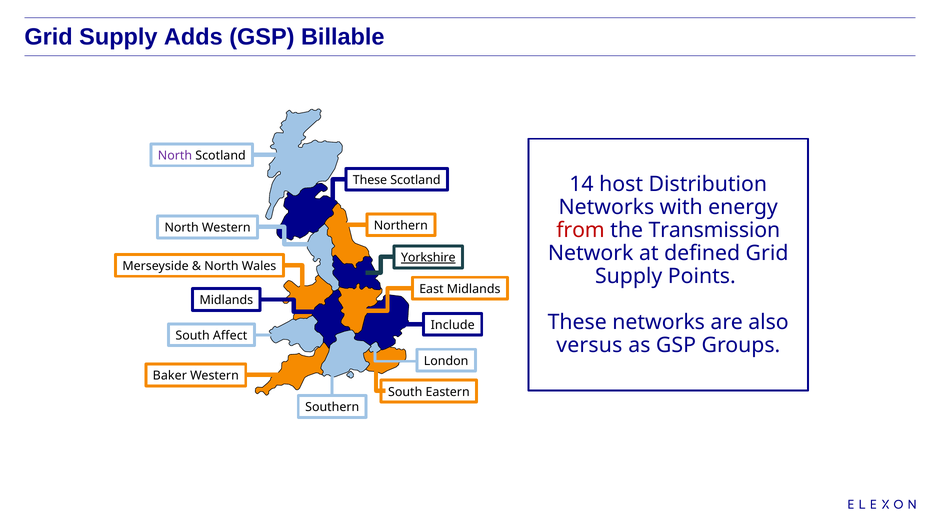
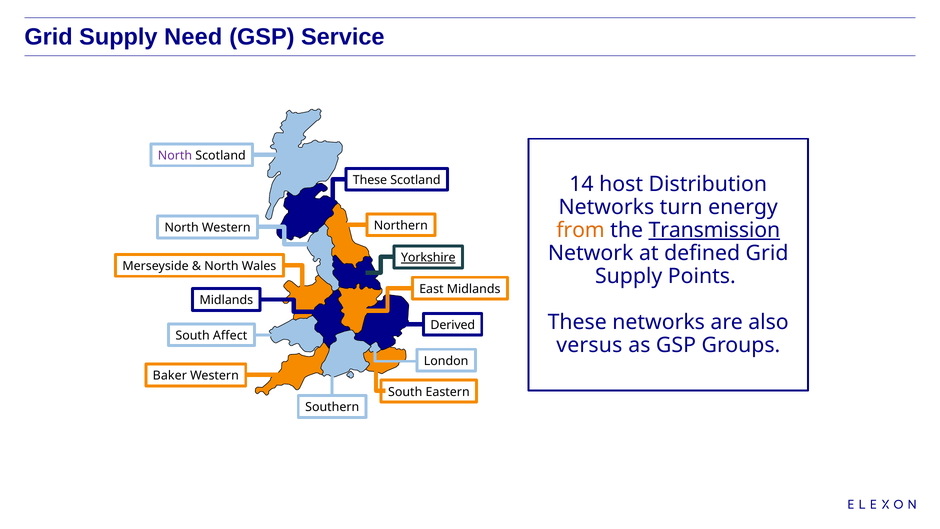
Adds: Adds -> Need (193, 37)
Billable: Billable -> Service (343, 37)
with: with -> turn (681, 207)
from colour: red -> orange (581, 230)
Transmission underline: none -> present (714, 230)
Include: Include -> Derived (453, 325)
